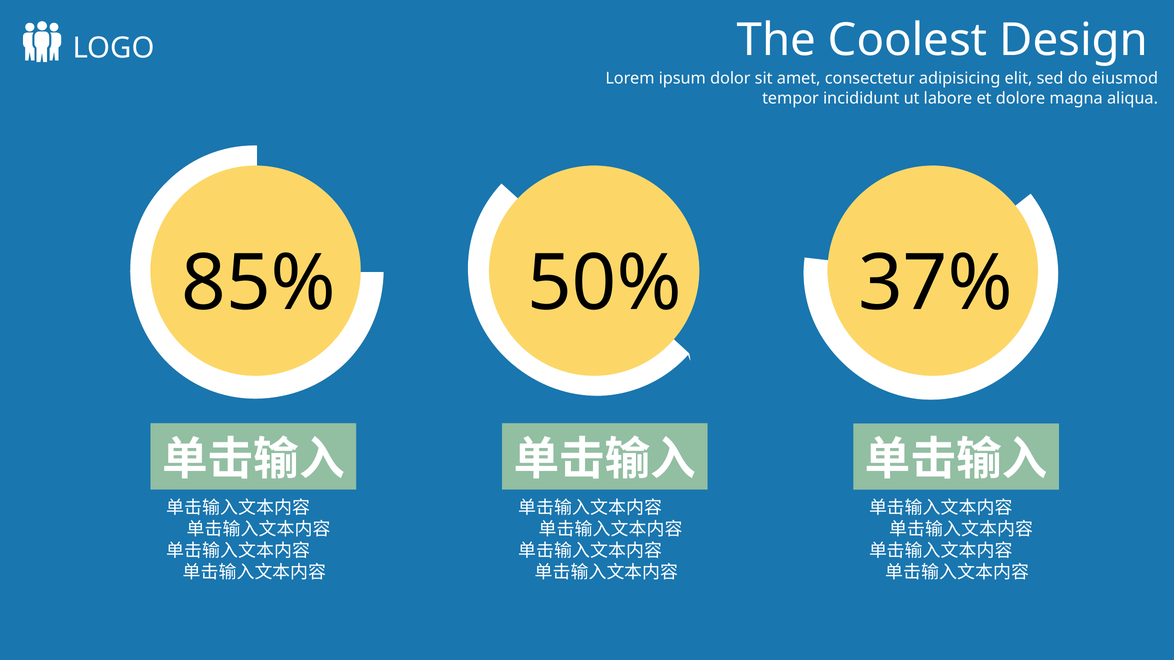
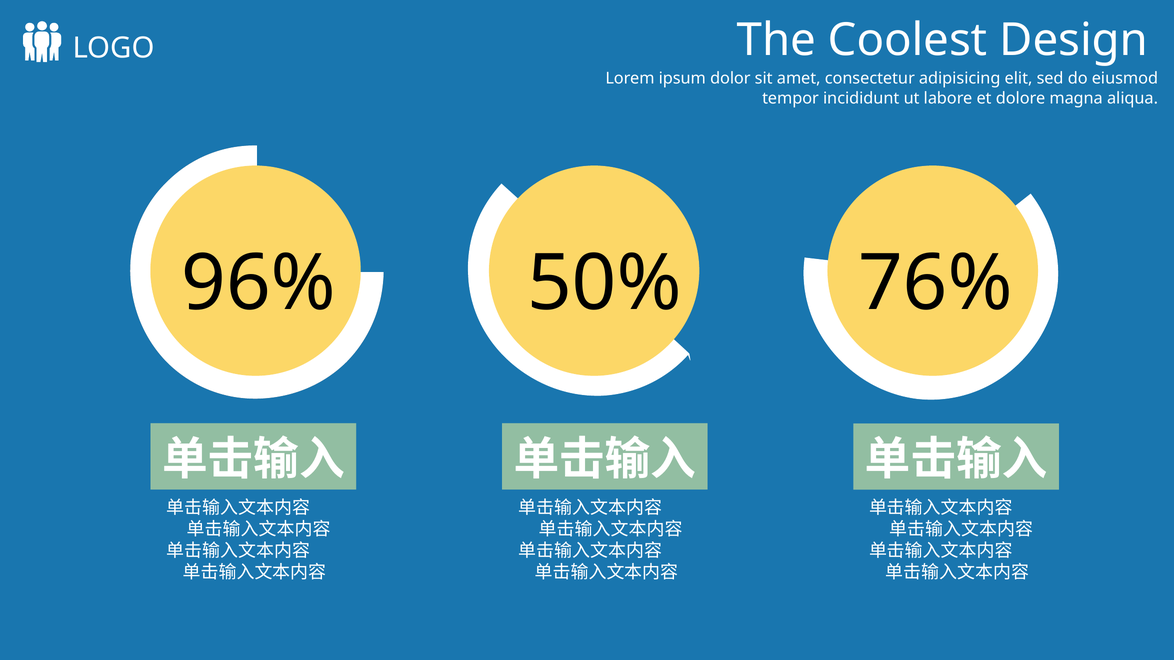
85%: 85% -> 96% (259, 284)
37%: 37% -> 76% (935, 284)
